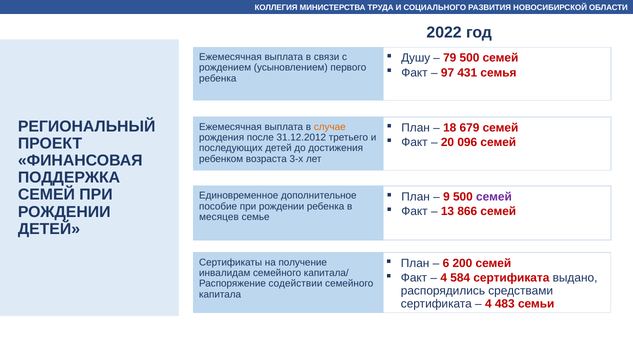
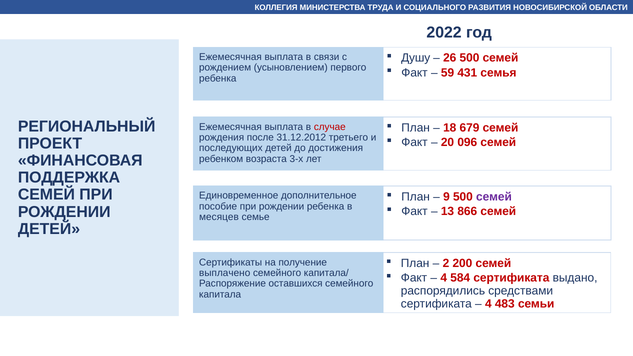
79: 79 -> 26 (450, 58)
97: 97 -> 59 (448, 73)
случае colour: orange -> red (330, 127)
6: 6 -> 2 (446, 263)
инвалидам: инвалидам -> выплачено (225, 273)
содействии: содействии -> оставшихся (296, 284)
